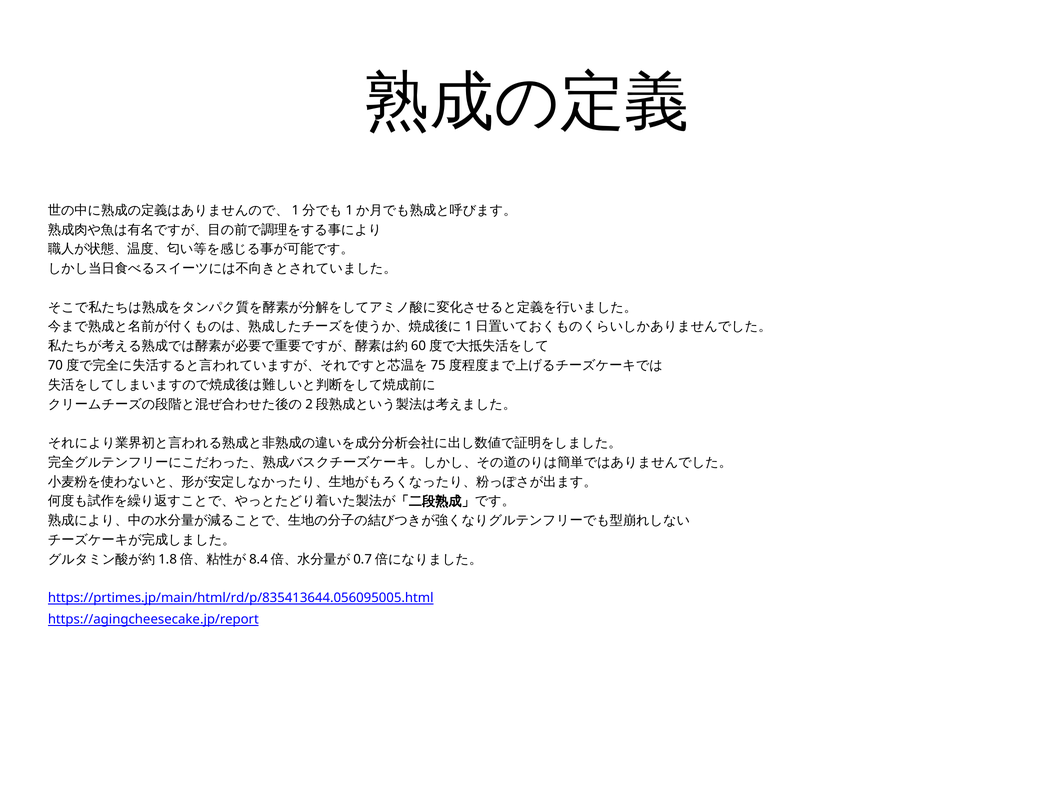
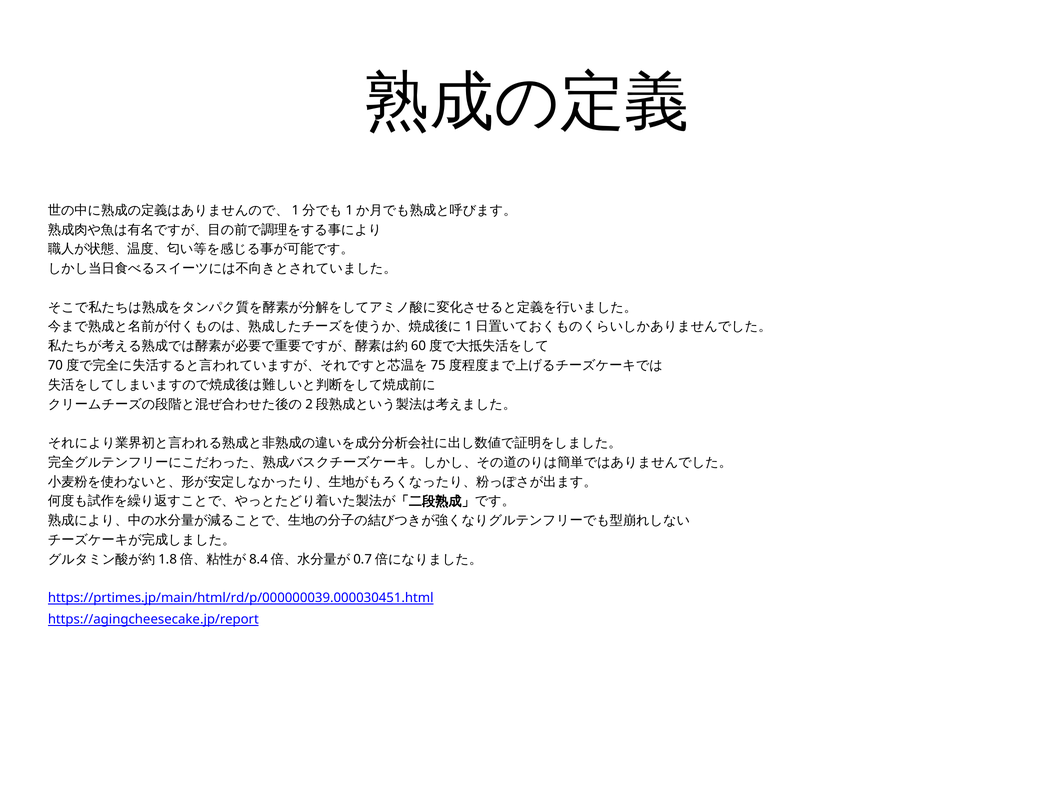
https://prtimes.jp/main/html/rd/p/835413644.056095005.html: https://prtimes.jp/main/html/rd/p/835413644.056095005.html -> https://prtimes.jp/main/html/rd/p/000000039.000030451.html (241, 598)
